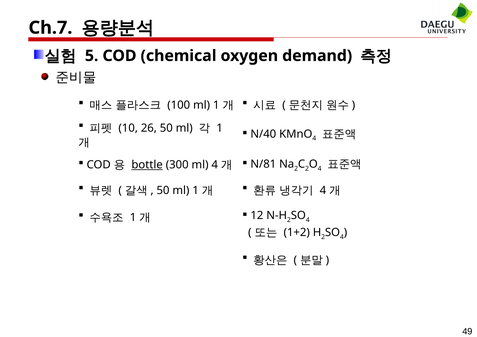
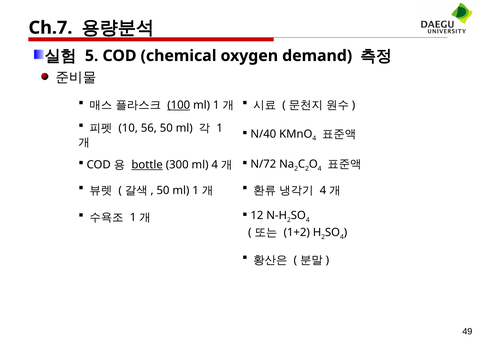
100 underline: none -> present (179, 105)
26: 26 -> 56 (149, 128)
N/81: N/81 -> N/72 (263, 164)
